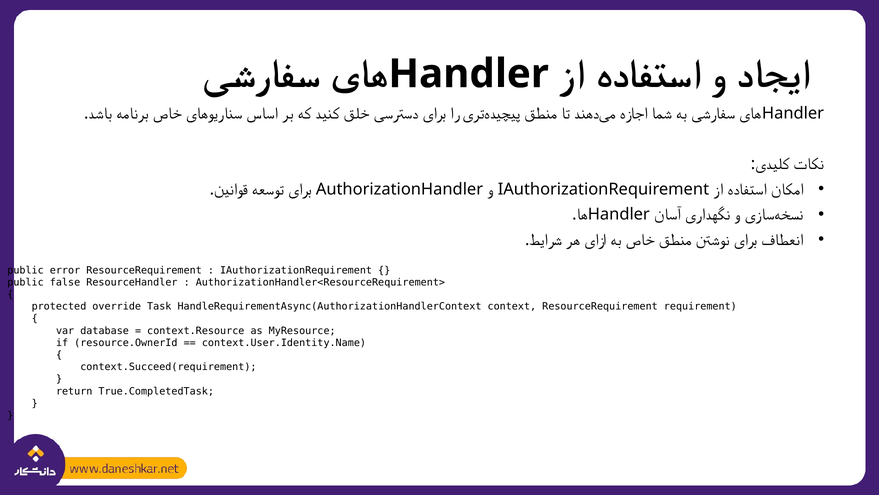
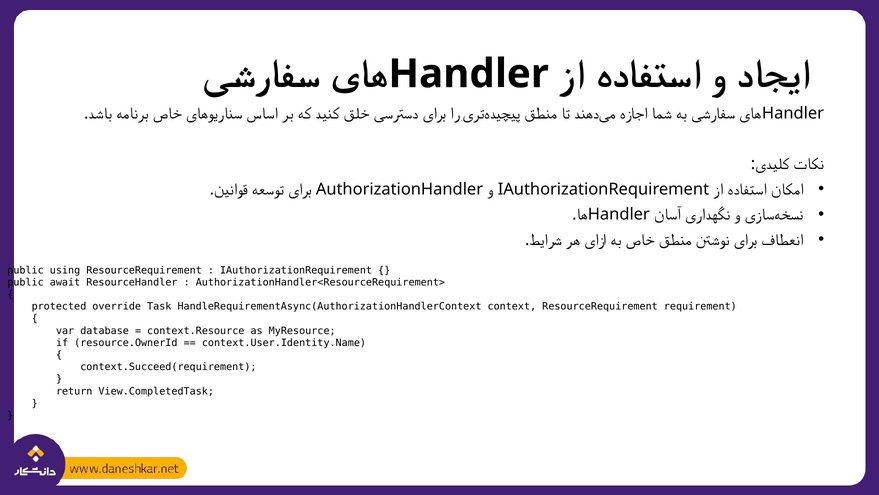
error: error -> using (65, 270)
false: false -> await (65, 282)
True.CompletedTask: True.CompletedTask -> View.CompletedTask (156, 391)
